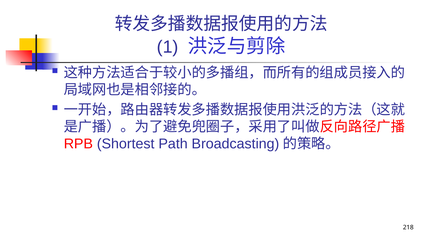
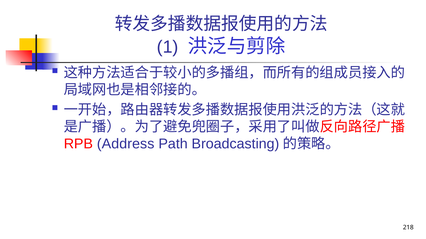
Shortest: Shortest -> Address (126, 144)
